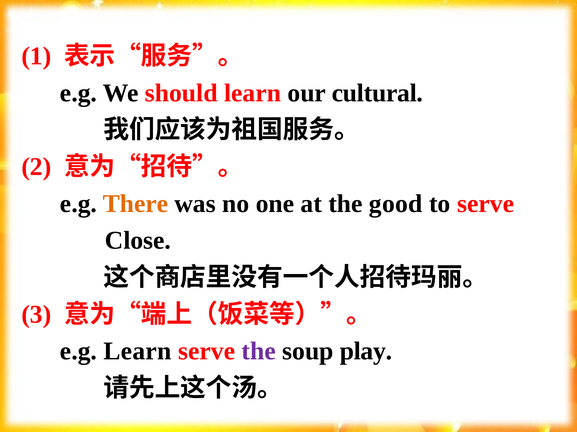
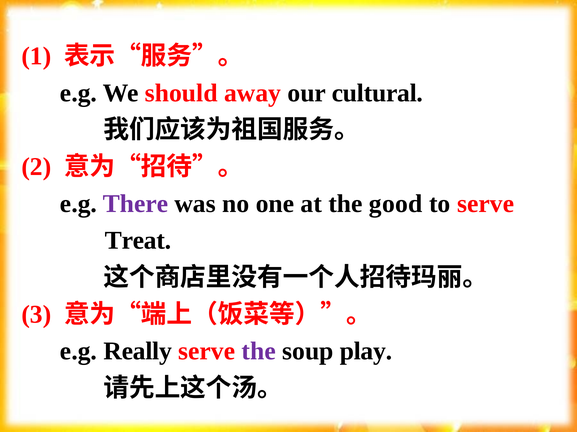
should learn: learn -> away (253, 93)
There colour: orange -> purple (136, 204)
Close: Close -> Treat (138, 241)
e.g Learn: Learn -> Really (138, 352)
